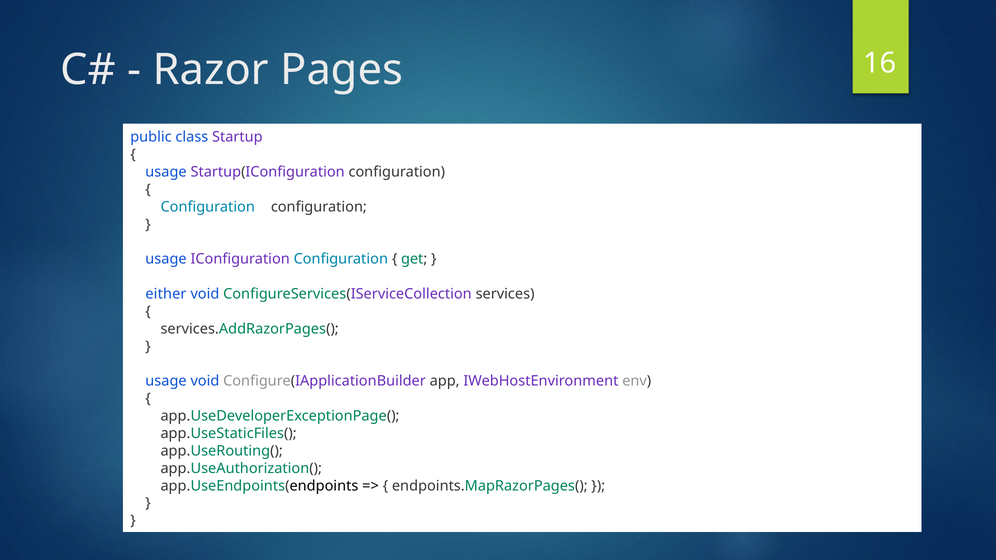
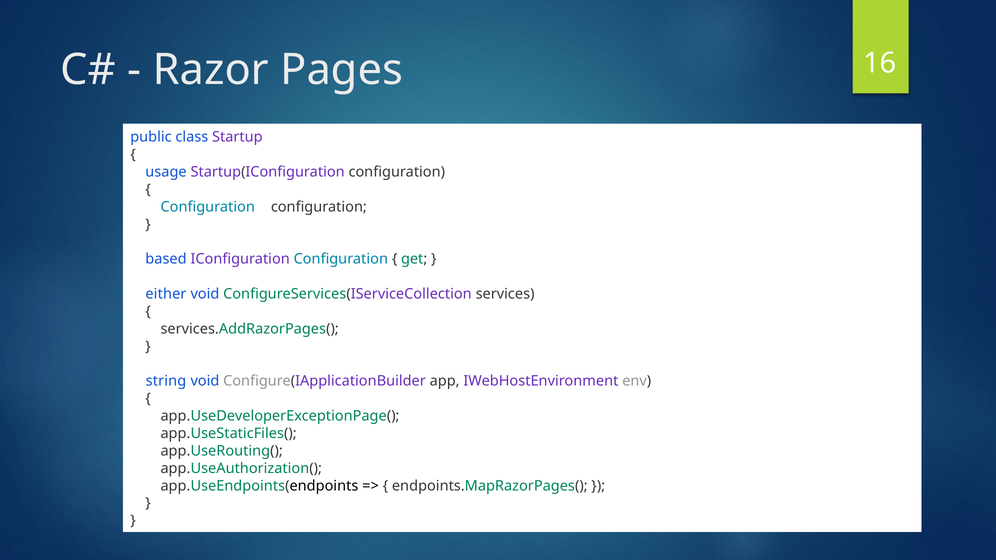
usage: usage -> based (166, 259)
usage: usage -> string (166, 381)
